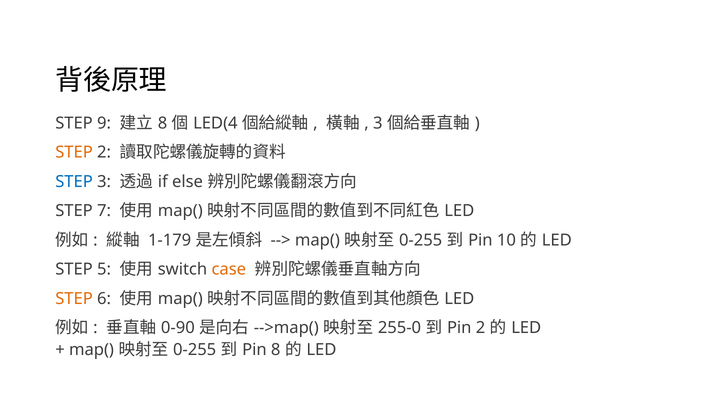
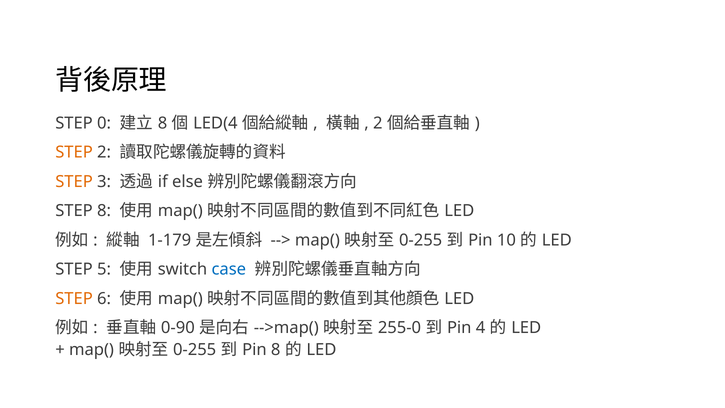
9: 9 -> 0 (104, 123)
3: 3 -> 2 (378, 123)
STEP colour: blue -> orange (74, 182)
STEP 7: 7 -> 8 (104, 211)
case colour: orange -> blue (229, 269)
2: 2 -> 4 (481, 328)
